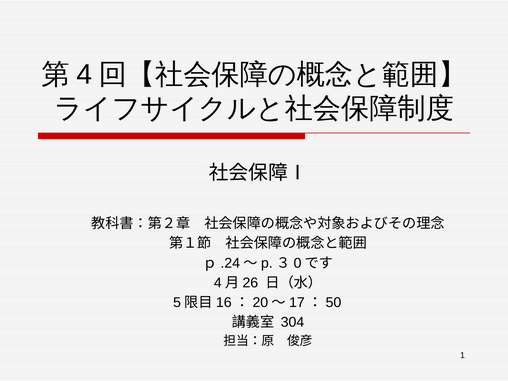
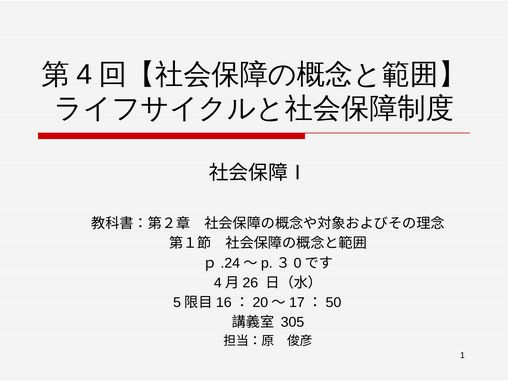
304: 304 -> 305 (292, 322)
